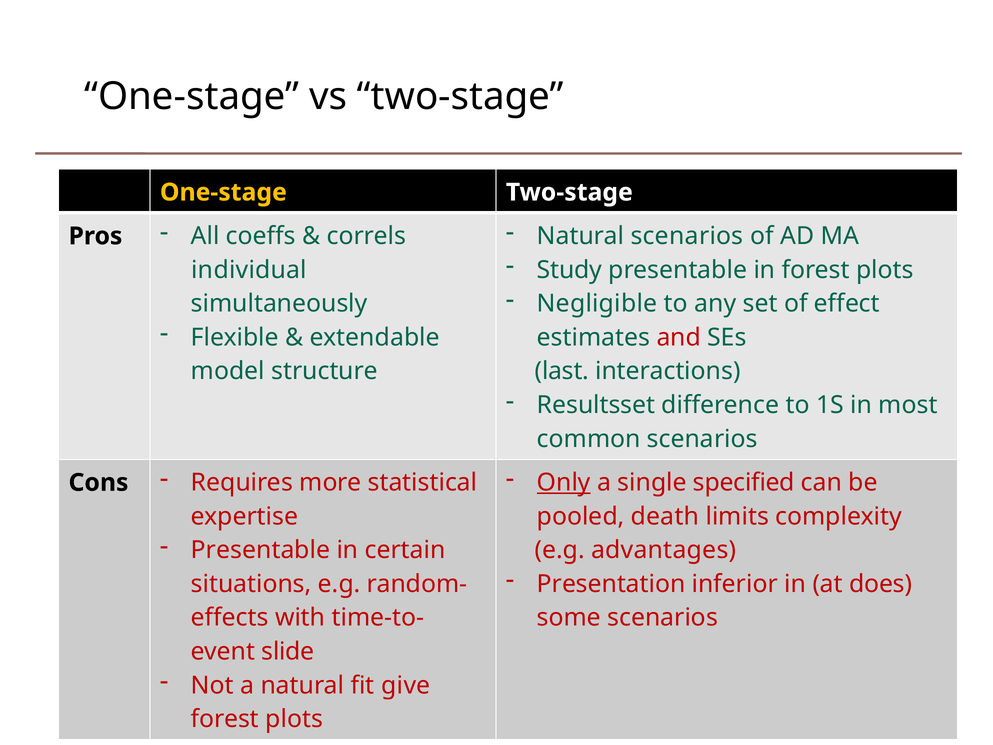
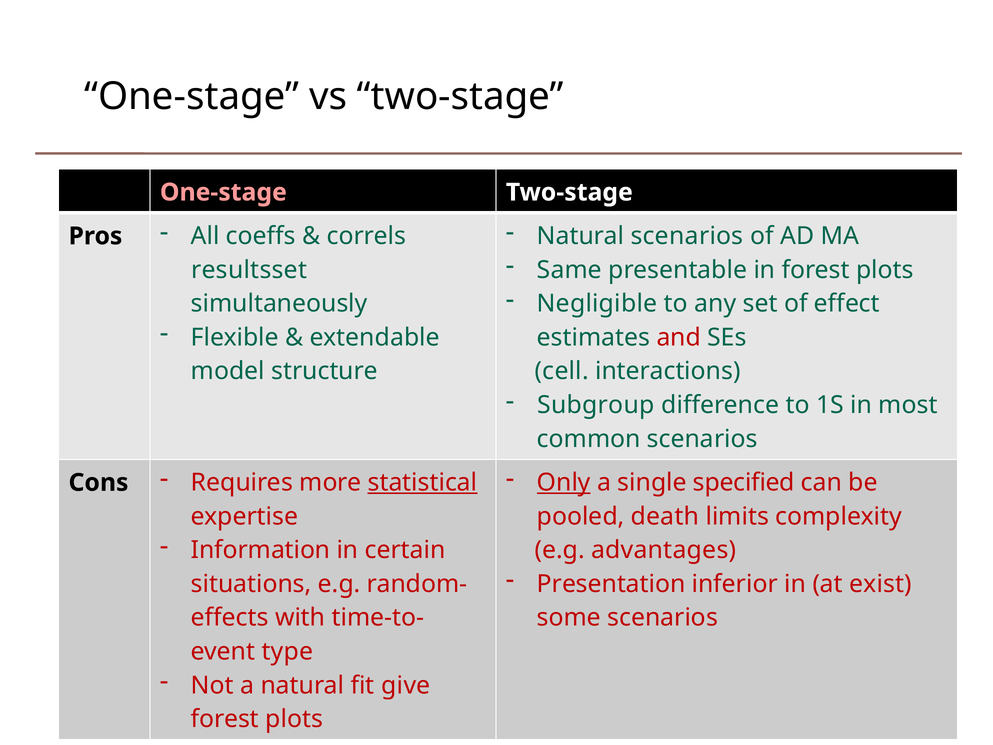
One-stage colour: yellow -> pink (223, 192)
Study: Study -> Same (569, 270)
individual: individual -> resultsset (249, 270)
last: last -> cell (562, 371)
Resultsset: Resultsset -> Subgroup (596, 405)
statistical underline: none -> present (423, 482)
Presentable: Presentable -> Information (261, 550)
does: does -> exist (881, 584)
slide: slide -> type (288, 651)
